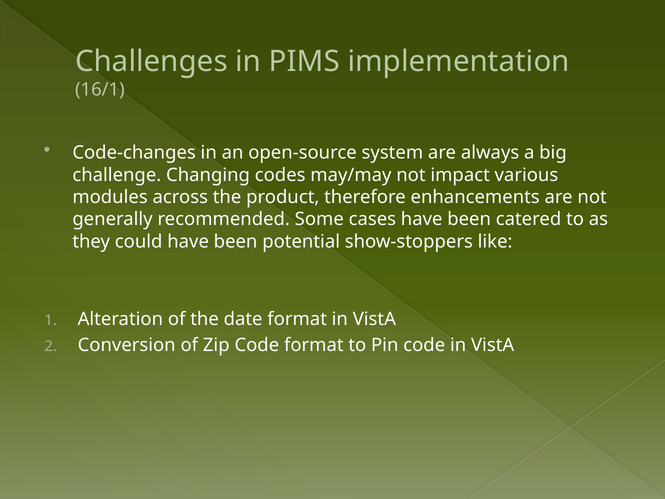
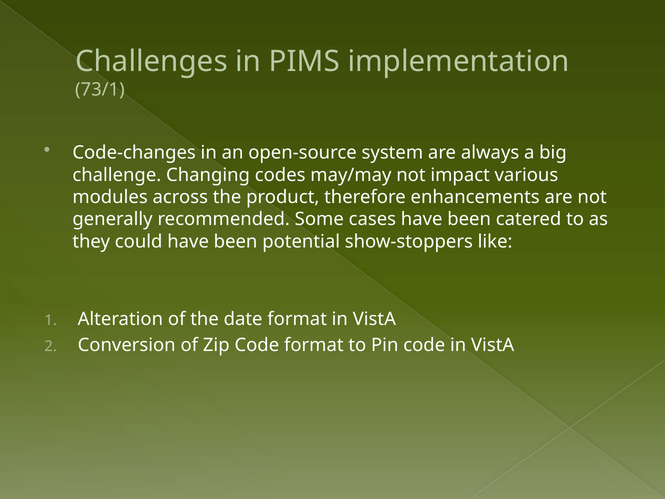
16/1: 16/1 -> 73/1 (100, 89)
